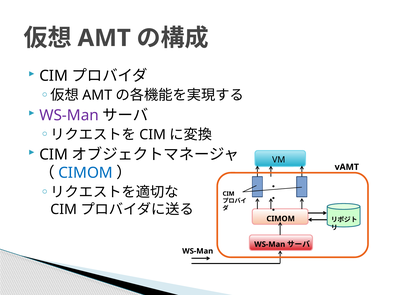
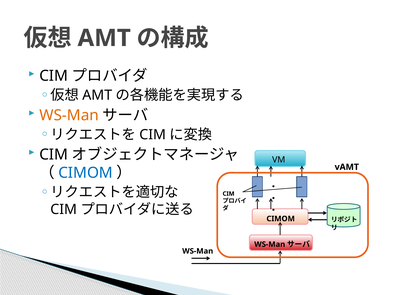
WS-Man colour: purple -> orange (69, 115)
